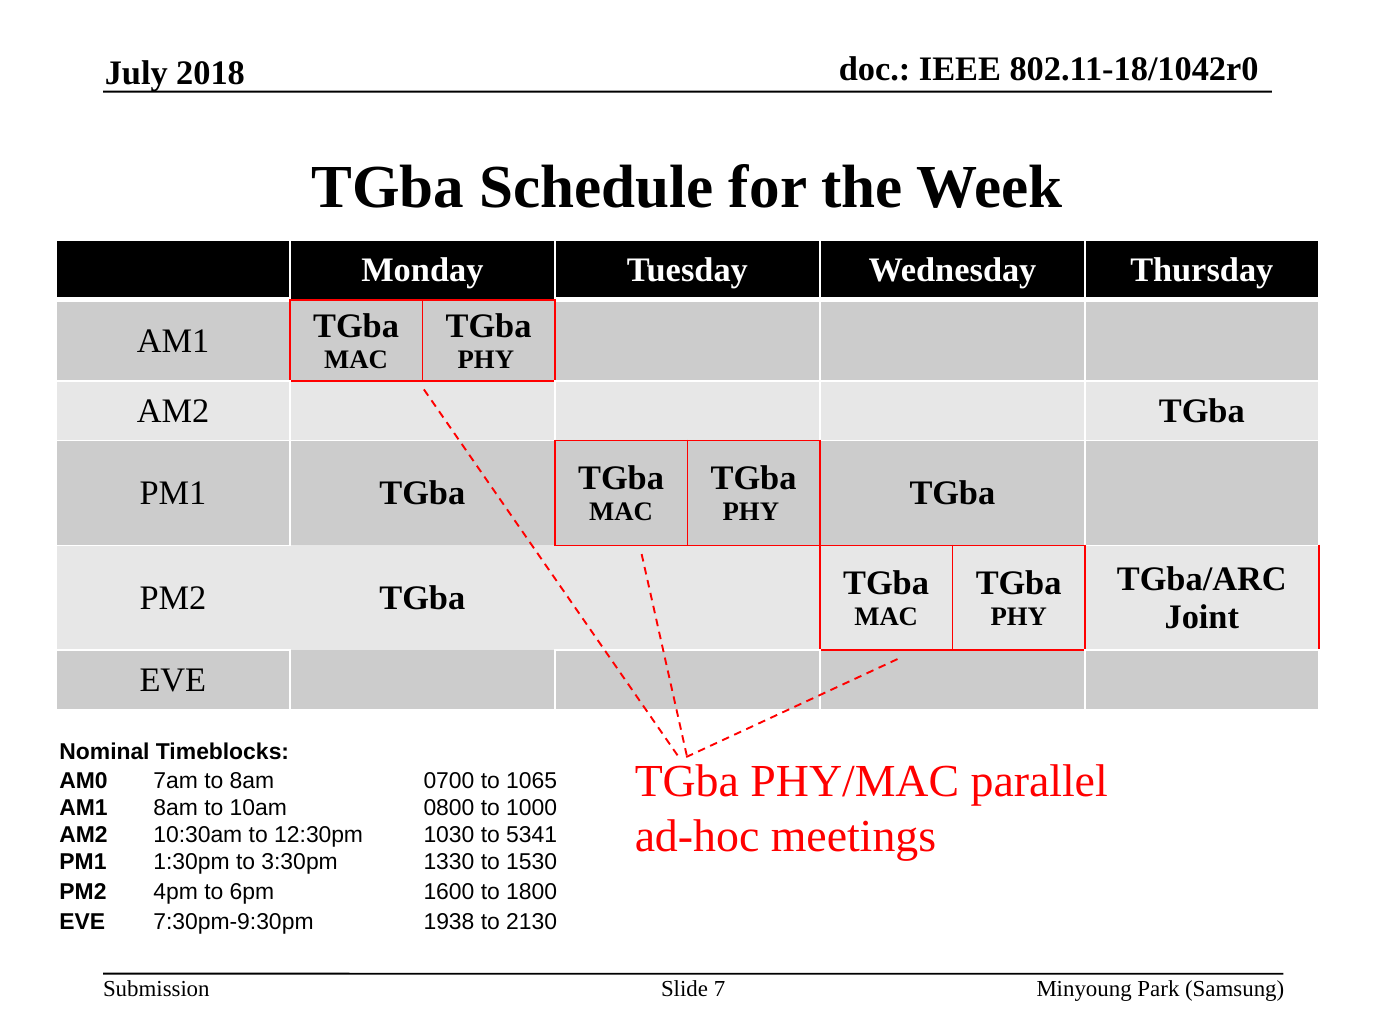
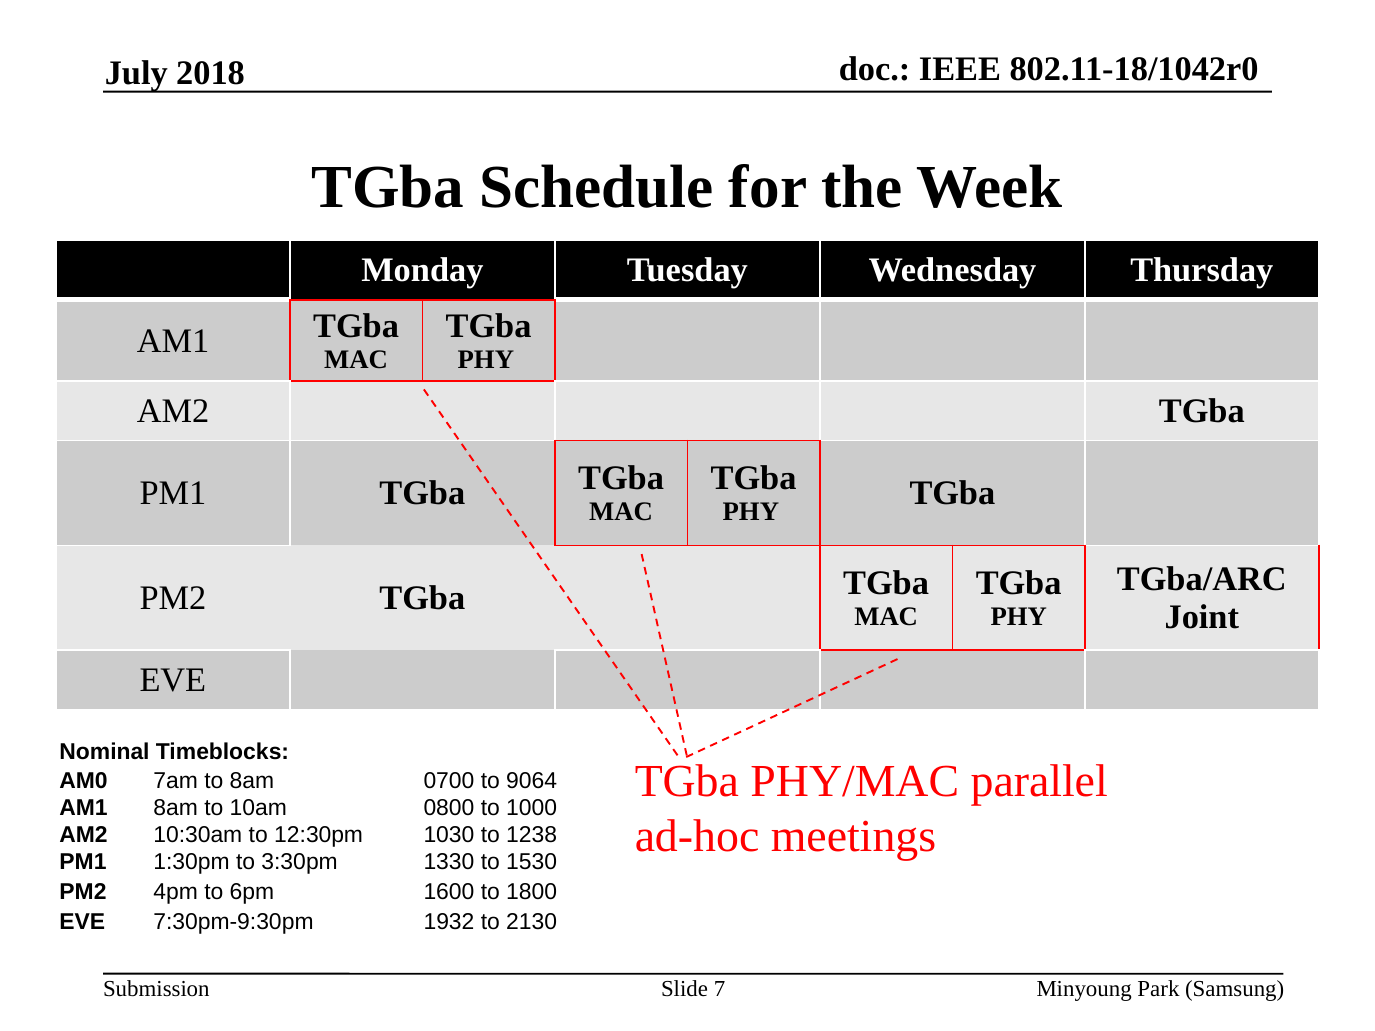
1065: 1065 -> 9064 (532, 781)
5341: 5341 -> 1238 (532, 835)
1938: 1938 -> 1932 (449, 923)
